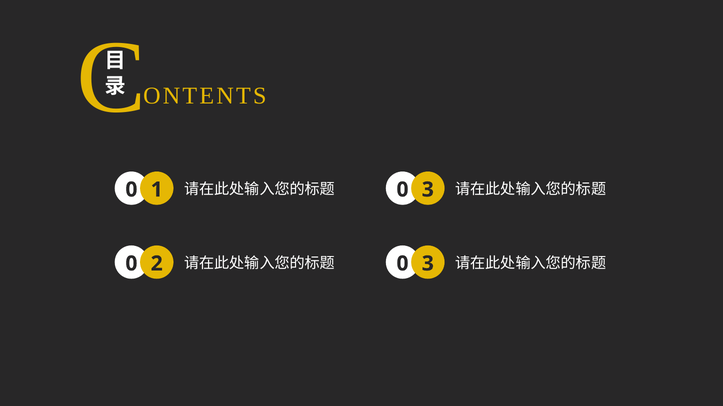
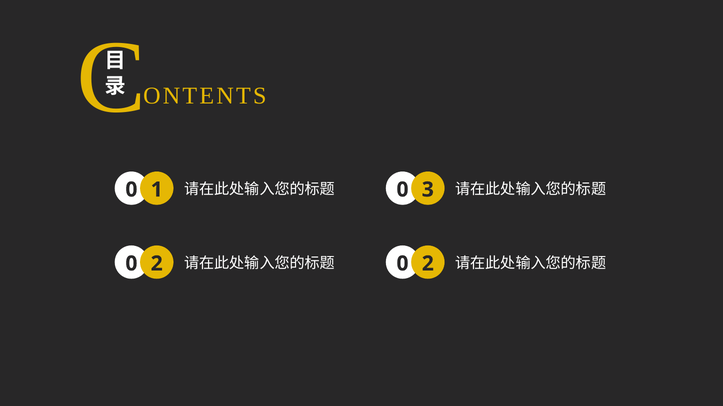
3: 3 -> 2 (428, 264)
